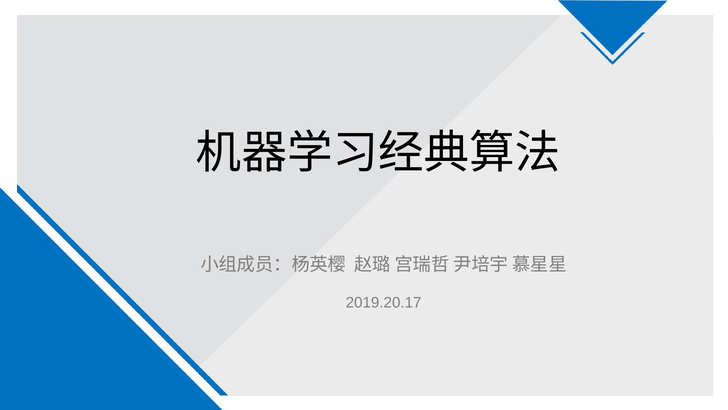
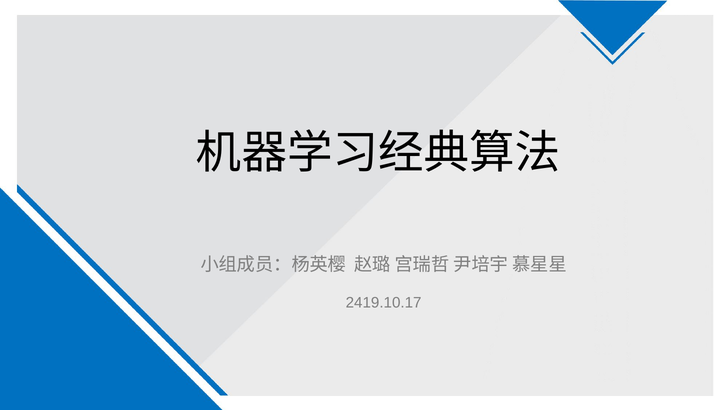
2019.20.17: 2019.20.17 -> 2419.10.17 (384, 303)
